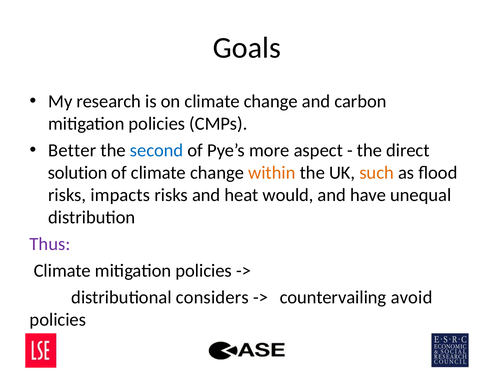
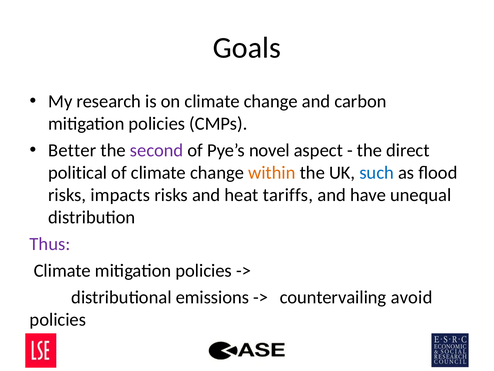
second colour: blue -> purple (157, 150)
more: more -> novel (269, 150)
solution: solution -> political (78, 172)
such colour: orange -> blue (377, 172)
would: would -> tariffs (288, 195)
considers: considers -> emissions (212, 297)
